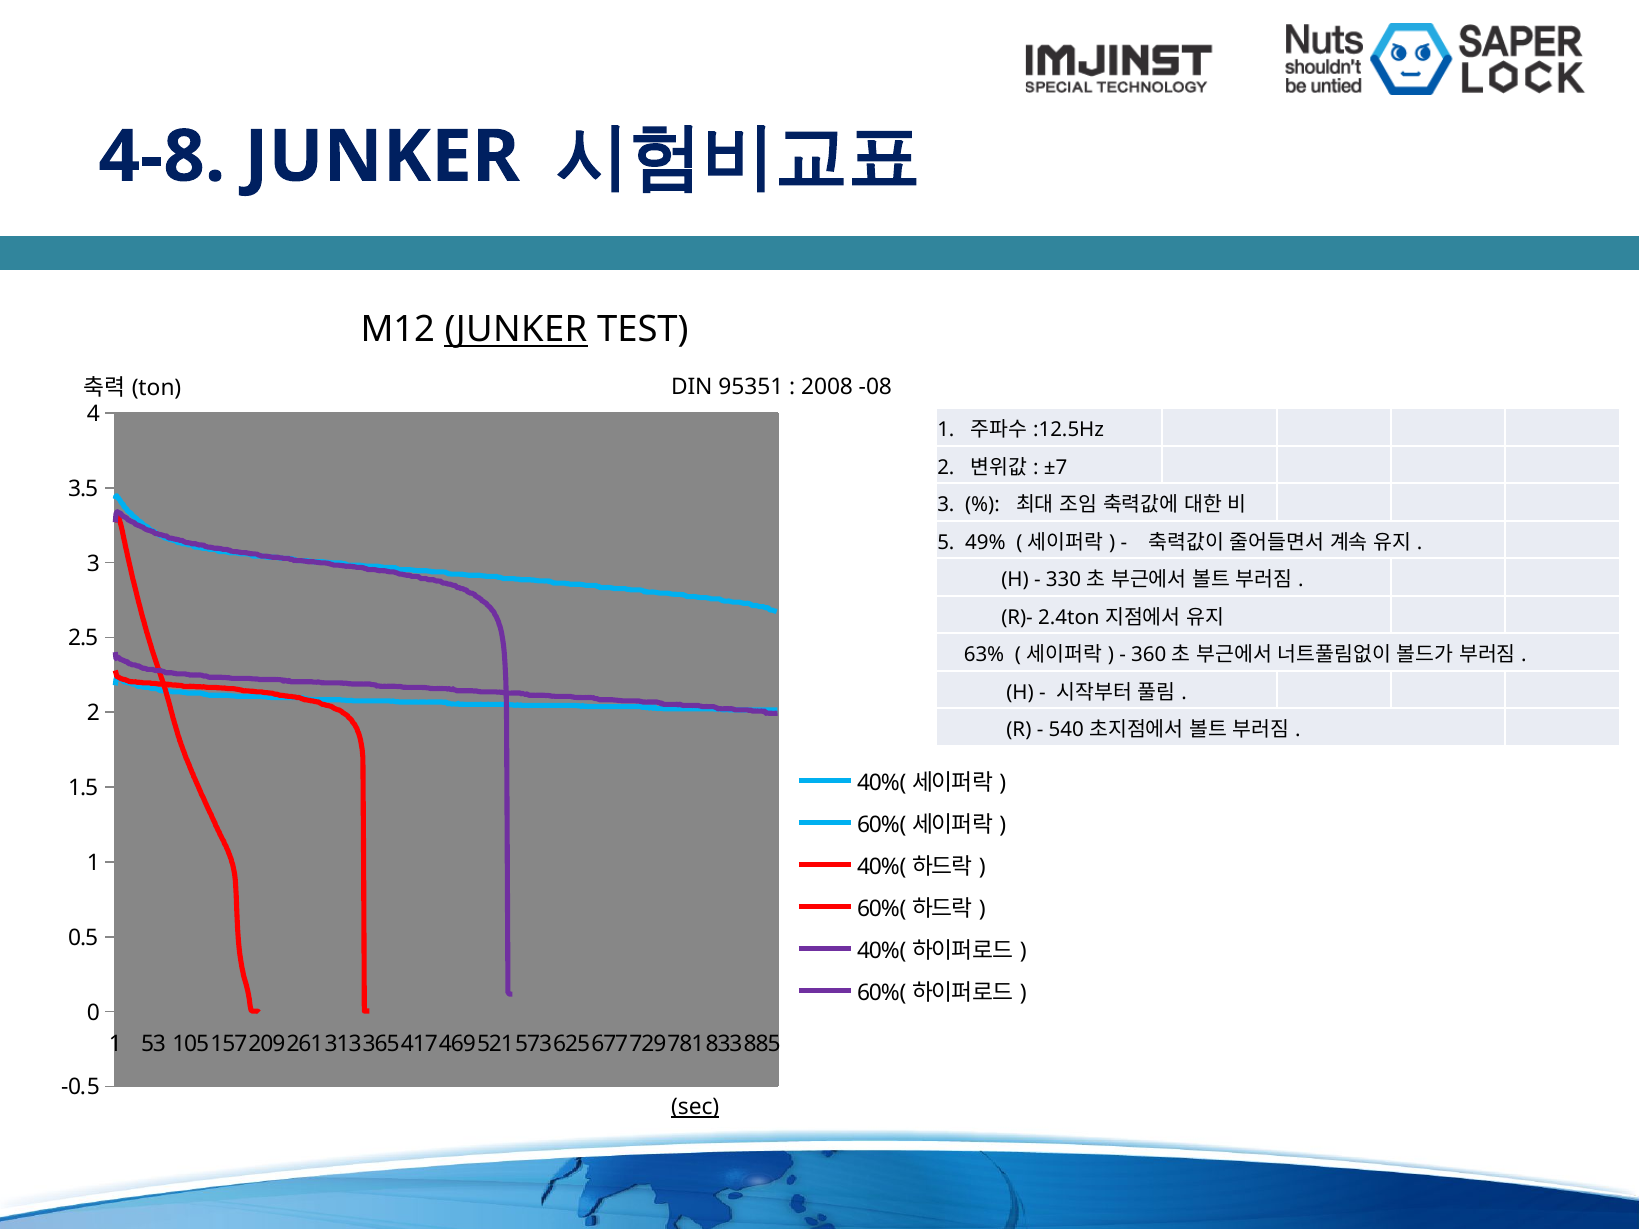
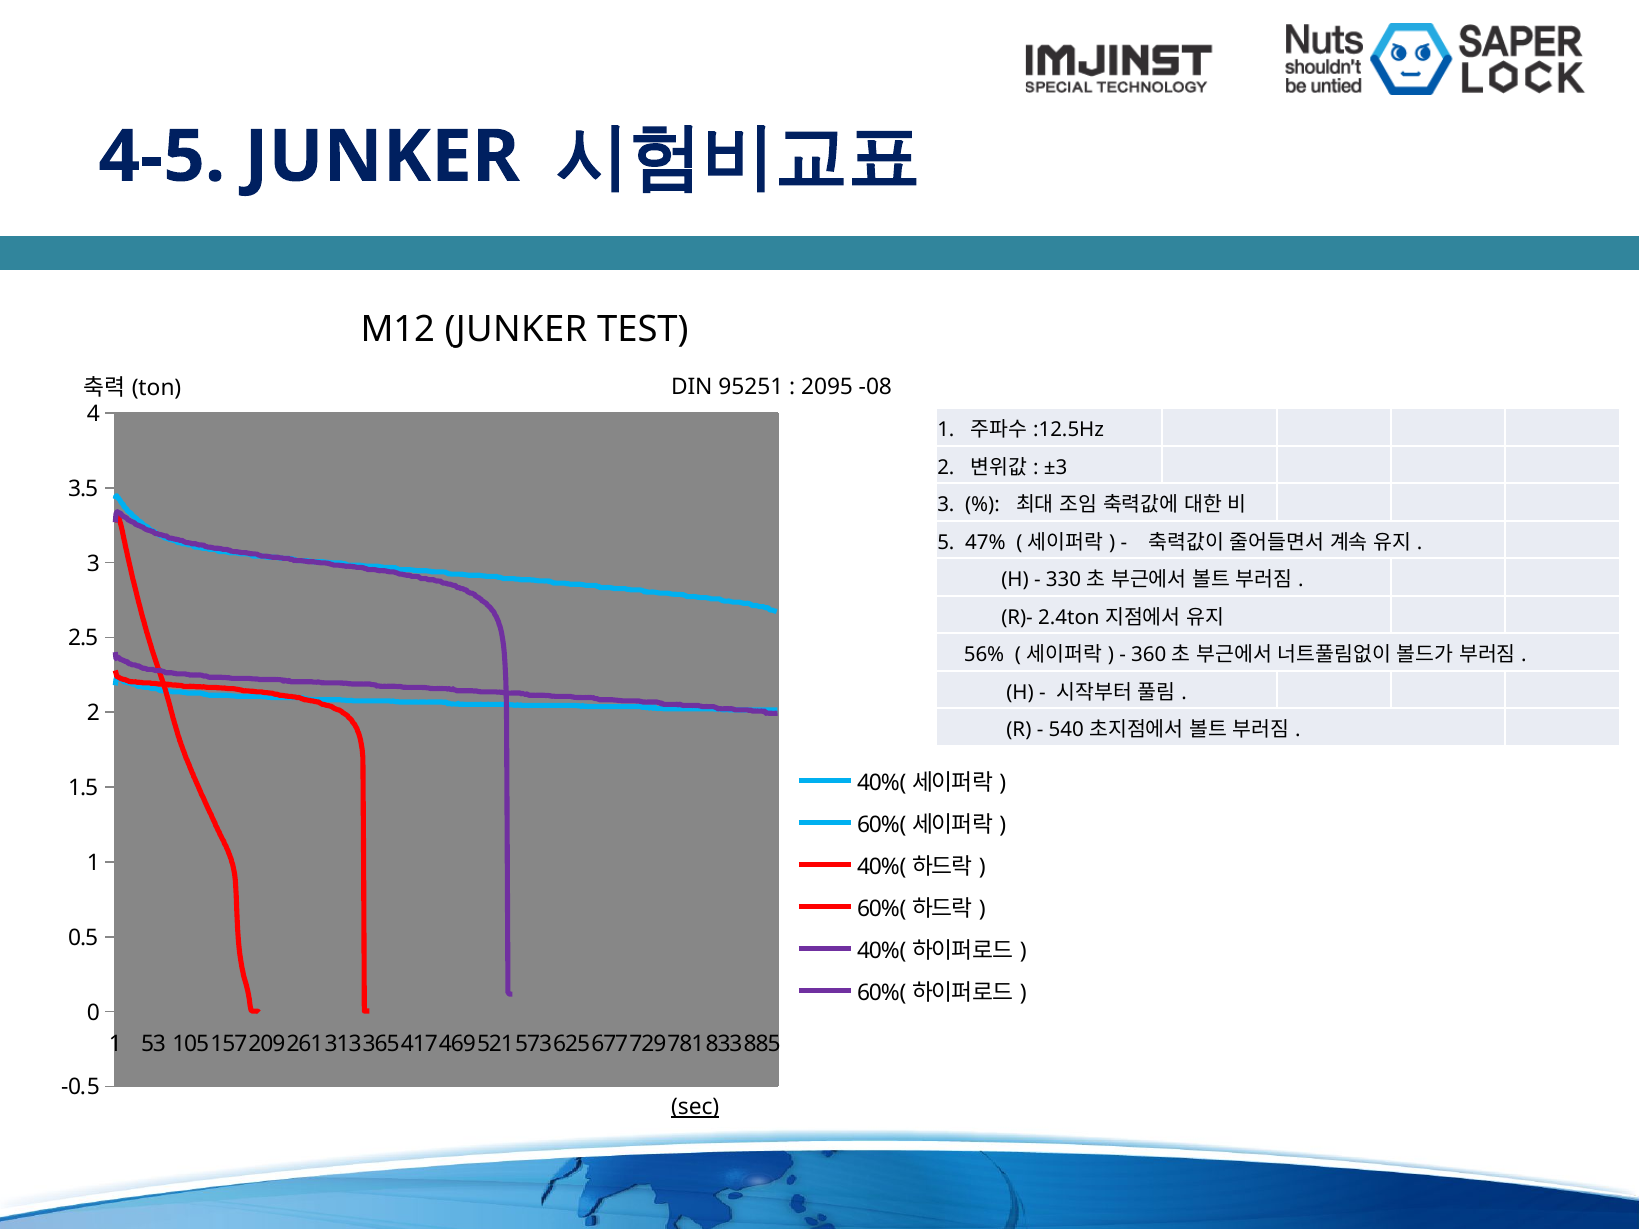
4-8: 4-8 -> 4-5 (162, 157)
JUNKER underline: present -> none (516, 330)
95351: 95351 -> 95251 (751, 387)
2008: 2008 -> 2095 (827, 387)
±7: ±7 -> ±3 (1056, 467)
49%: 49% -> 47% (985, 542)
63%: 63% -> 56% (984, 655)
